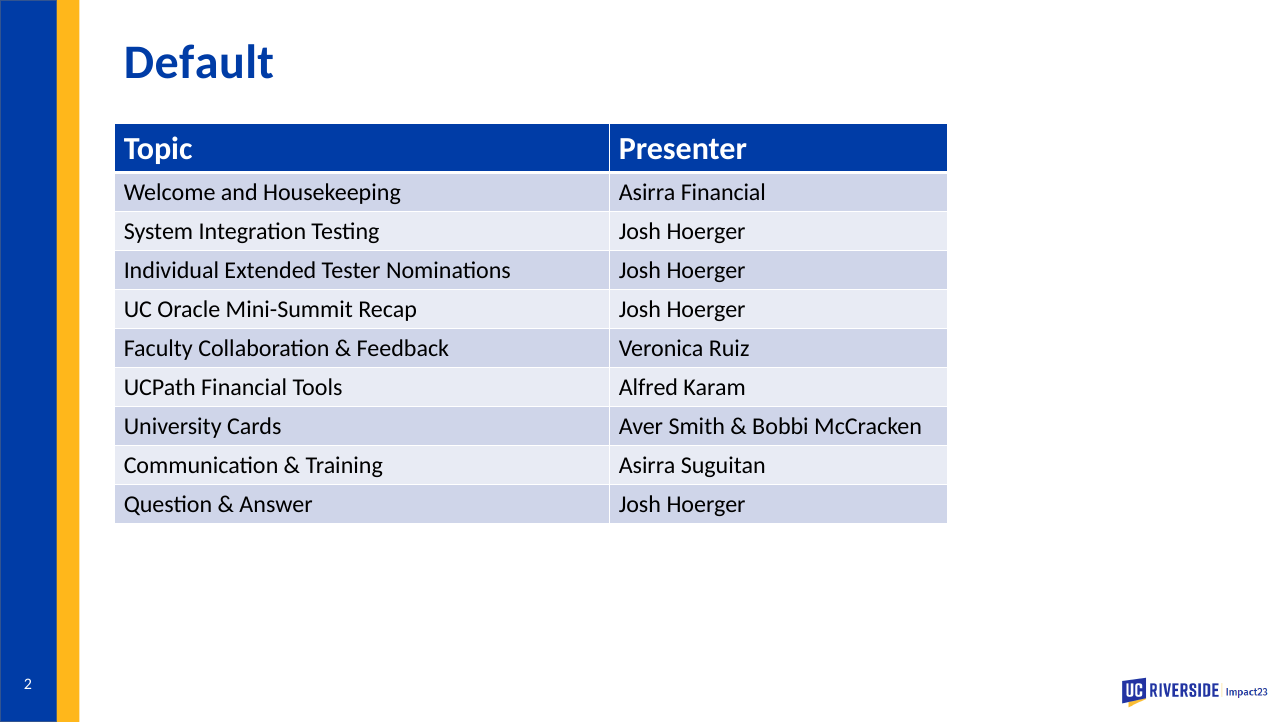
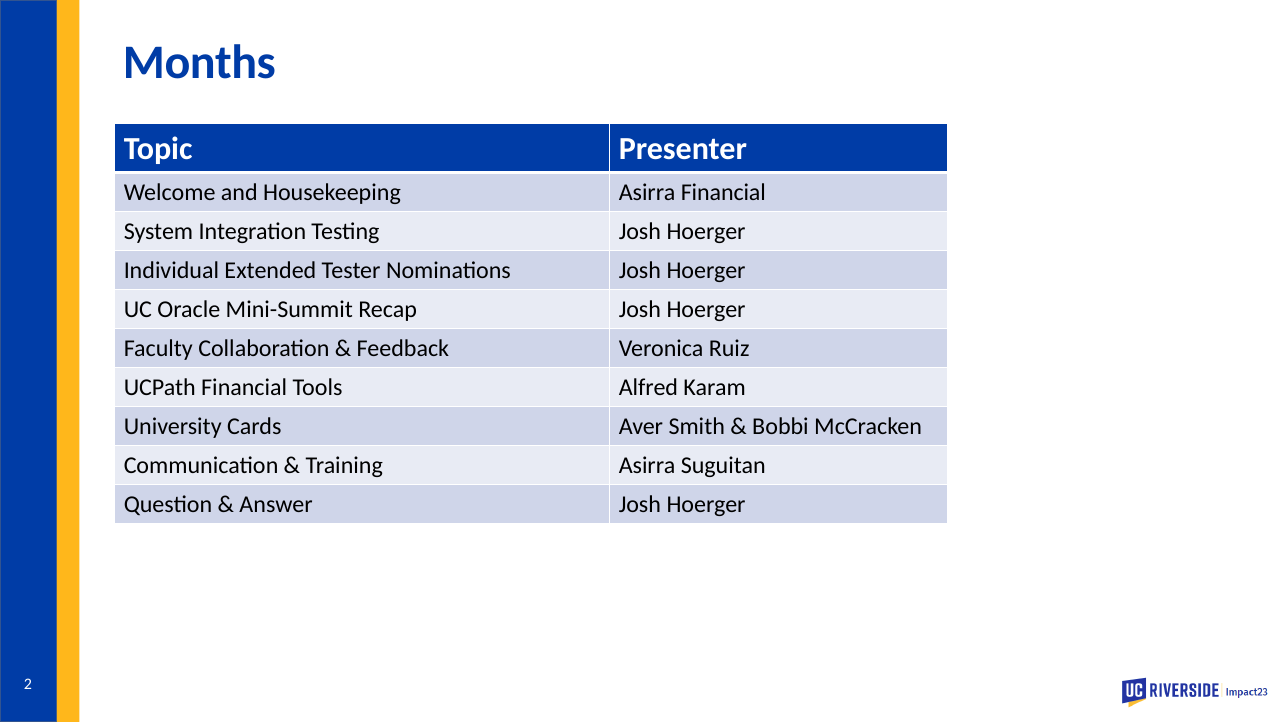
Default: Default -> Months (199, 62)
